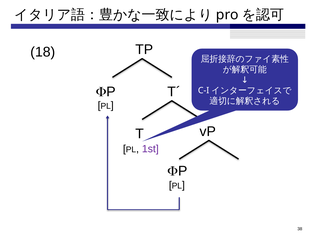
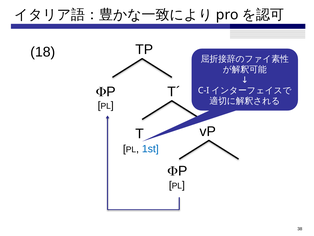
1st colour: purple -> blue (150, 149)
